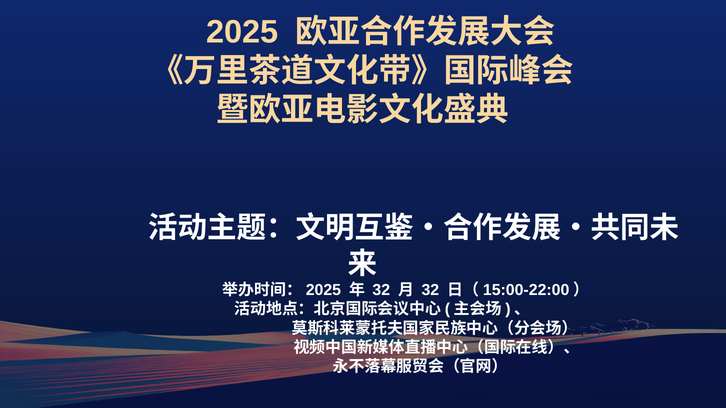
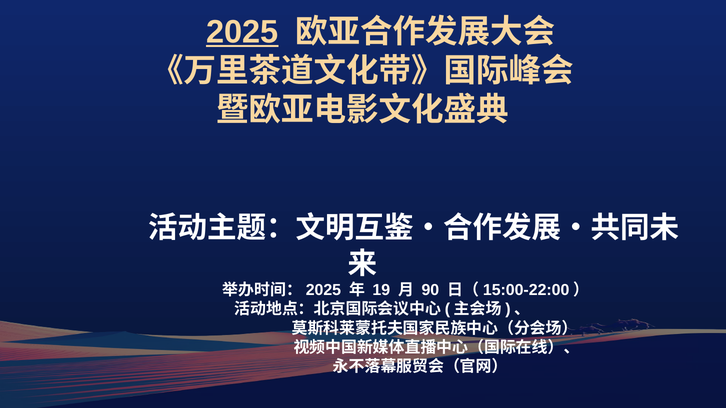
2025 underline: none -> present (242, 32)
32: 32 -> 19 (381, 290)
32: 32 -> 90 (430, 290)
